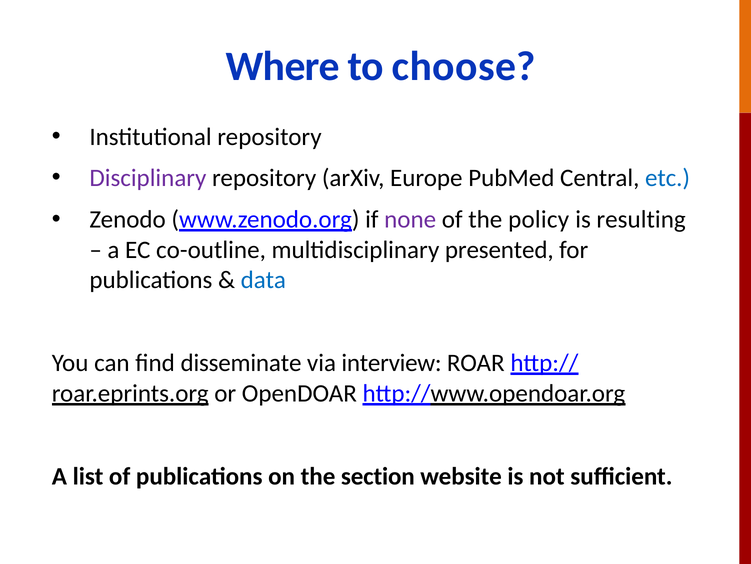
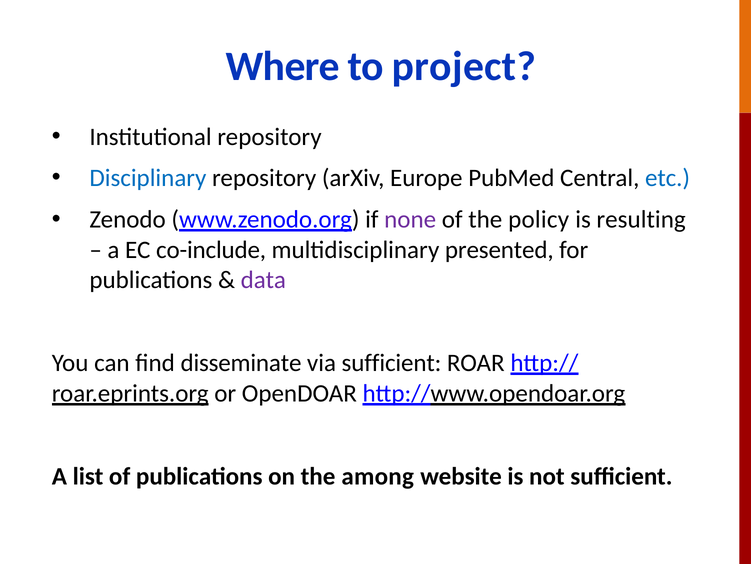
choose: choose -> project (464, 66)
Disciplinary colour: purple -> blue (148, 178)
co-outline: co-outline -> co-include (211, 250)
data colour: blue -> purple (263, 280)
via interview: interview -> sufficient (392, 362)
section: section -> among (378, 476)
